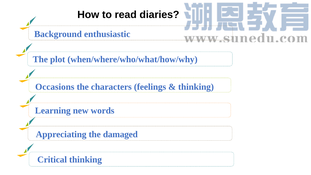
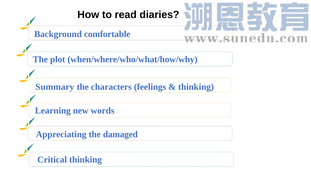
enthusiastic: enthusiastic -> comfortable (107, 34)
Occasions: Occasions -> Summary (55, 87)
